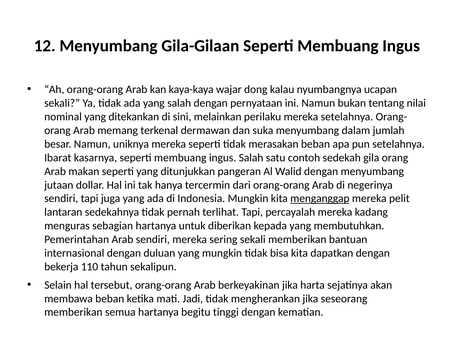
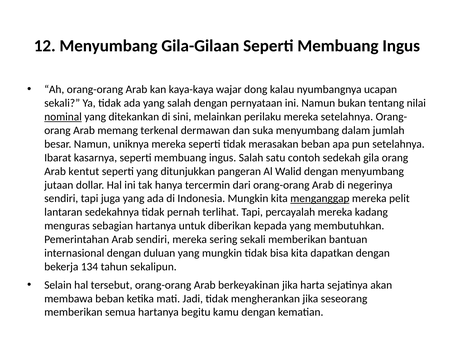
nominal underline: none -> present (63, 117)
makan: makan -> kentut (84, 171)
110: 110 -> 134 (90, 266)
tinggi: tinggi -> kamu (226, 312)
